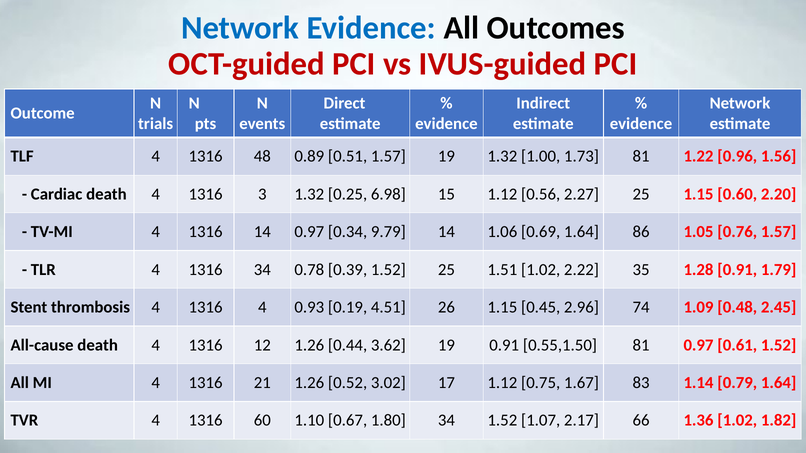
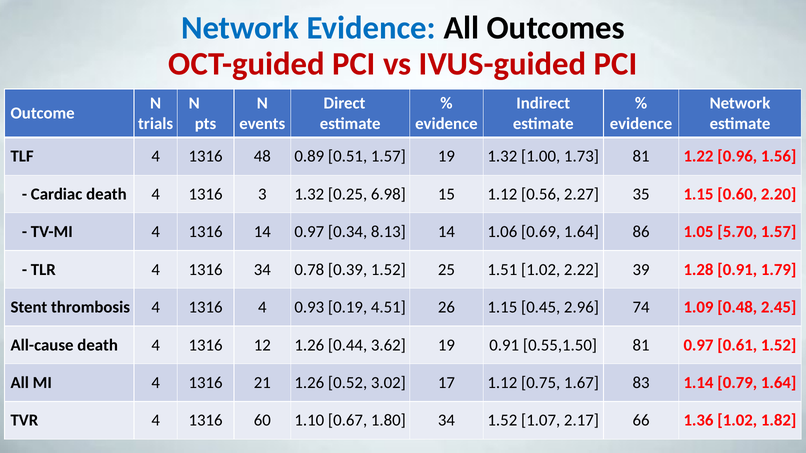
2.27 25: 25 -> 35 (641, 194)
9.79: 9.79 -> 8.13 (388, 232)
0.76: 0.76 -> 5.70 (737, 232)
35: 35 -> 39 (641, 270)
